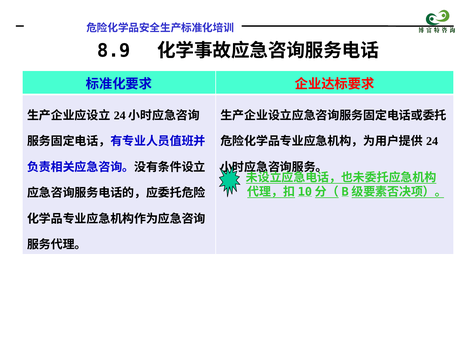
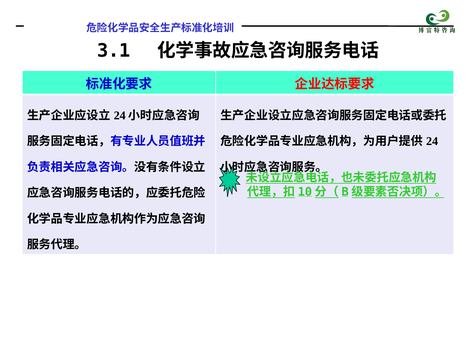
8.9: 8.9 -> 3.1 (114, 51)
